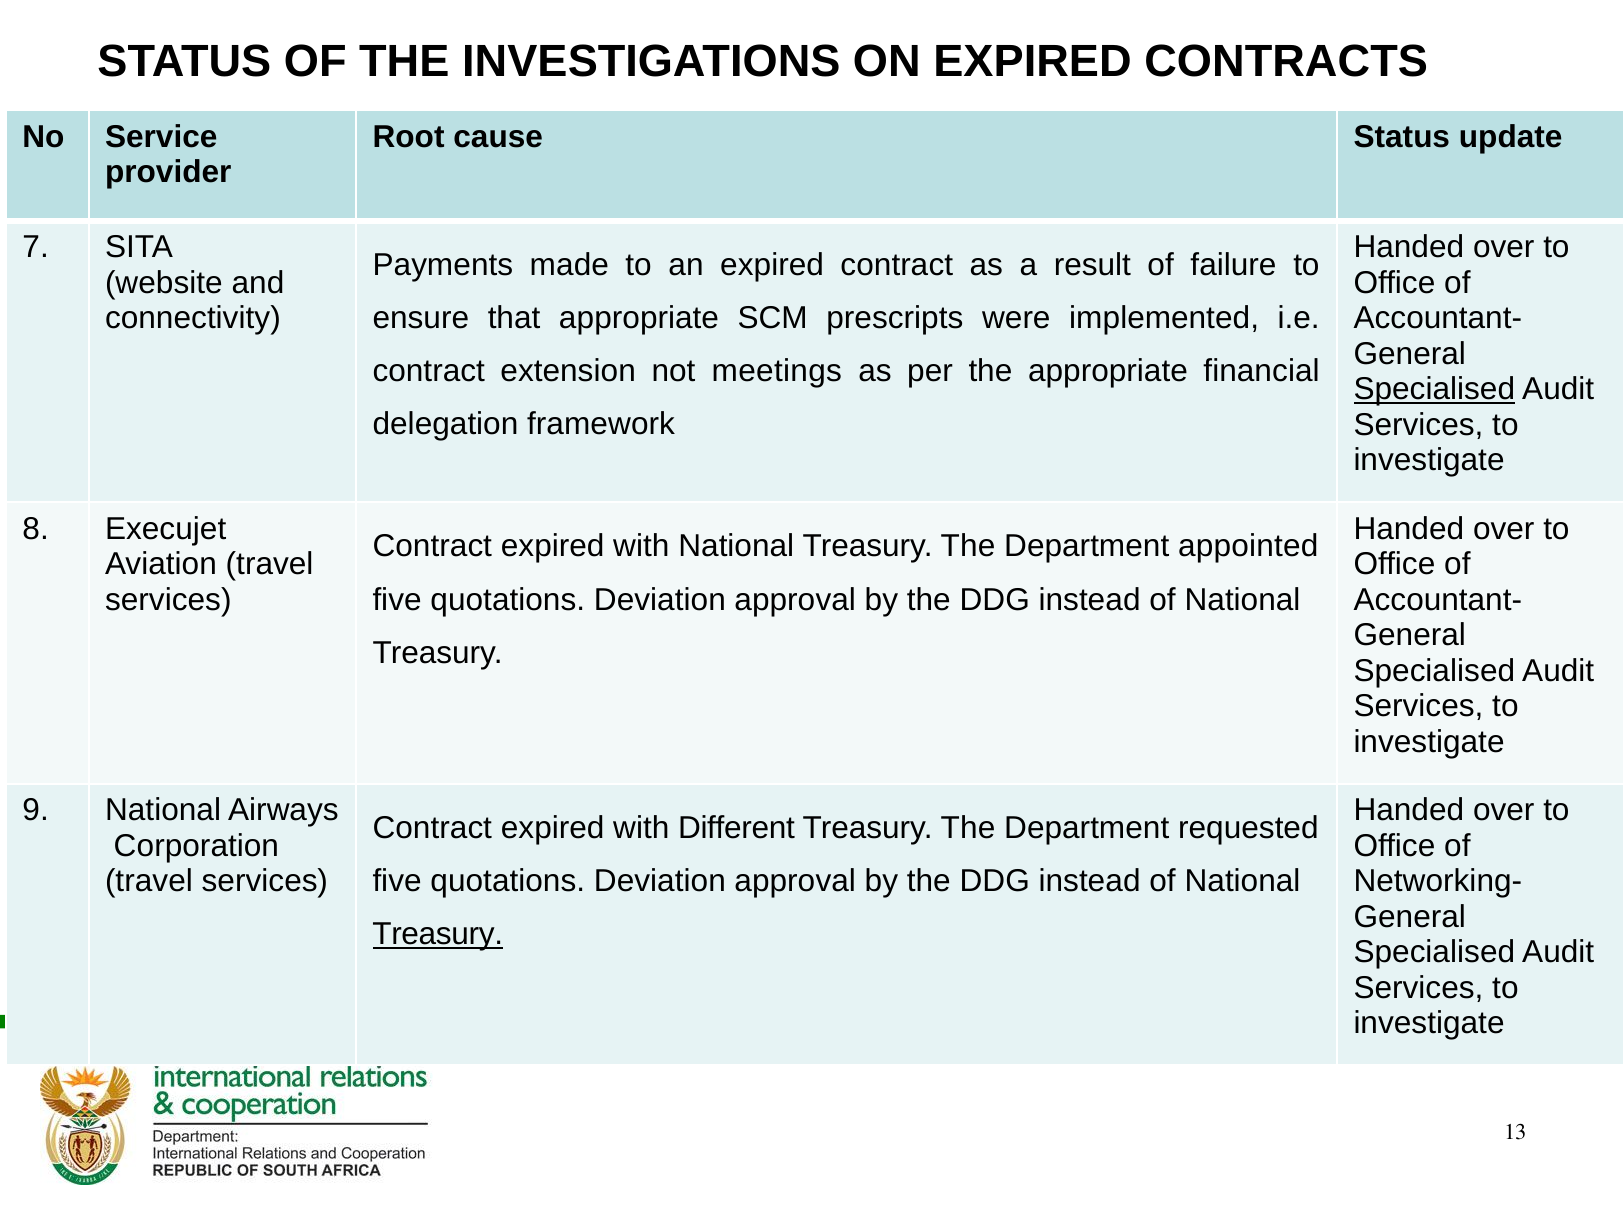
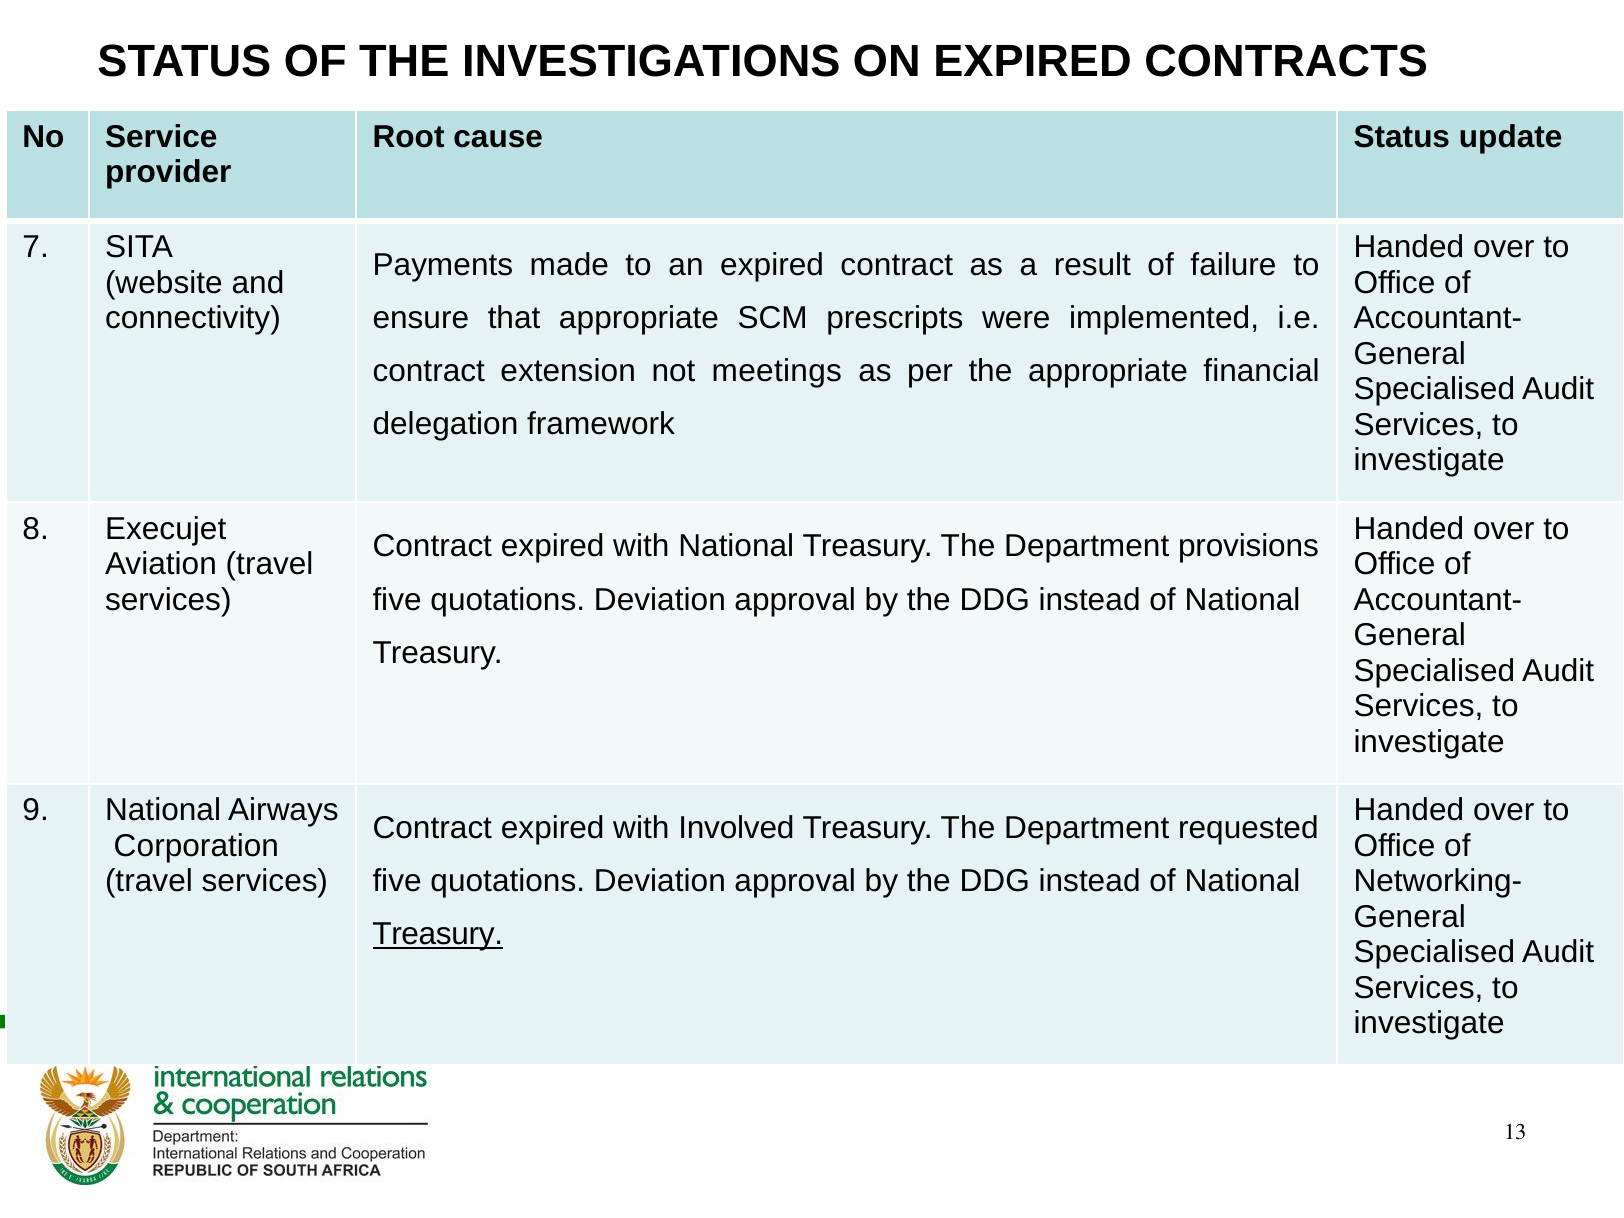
Specialised underline: present -> none (1434, 389)
appointed: appointed -> provisions (1248, 546)
Different: Different -> Involved (736, 828)
